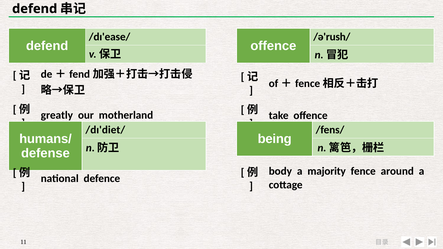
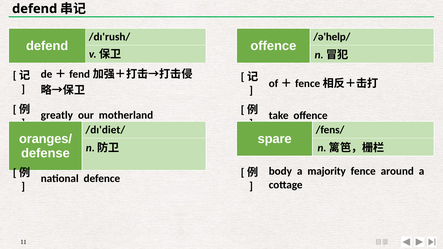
/dɪ'ease/: /dɪ'ease/ -> /dɪ'rush/ (110, 37)
/ə'rush/: /ə'rush/ -> /ə'help/ (332, 37)
humans/: humans/ -> oranges/ (45, 139)
being: being -> spare (275, 139)
